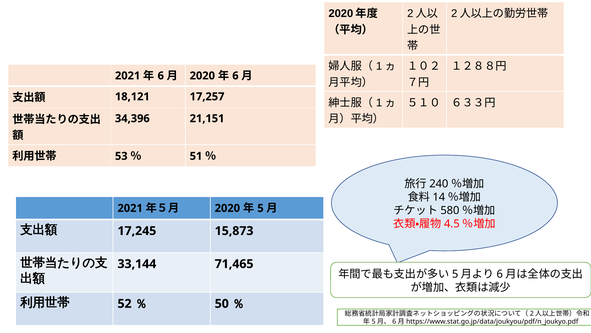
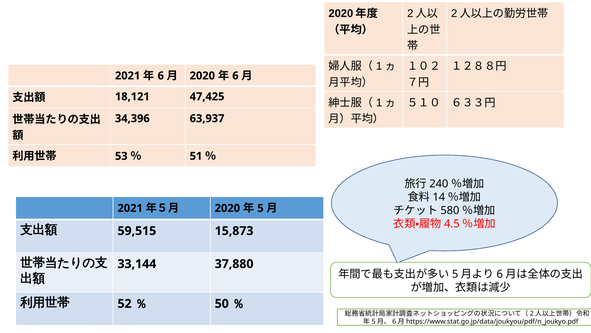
17,257: 17,257 -> 47,425 (207, 96)
21,151: 21,151 -> 63,937 (207, 118)
17,245: 17,245 -> 59,515 (137, 231)
71,465: 71,465 -> 37,880 (234, 264)
